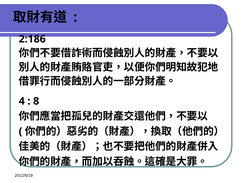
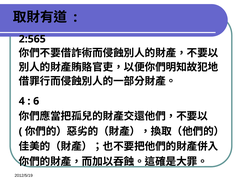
2:186: 2:186 -> 2:565 (32, 39)
8: 8 -> 6 (36, 101)
